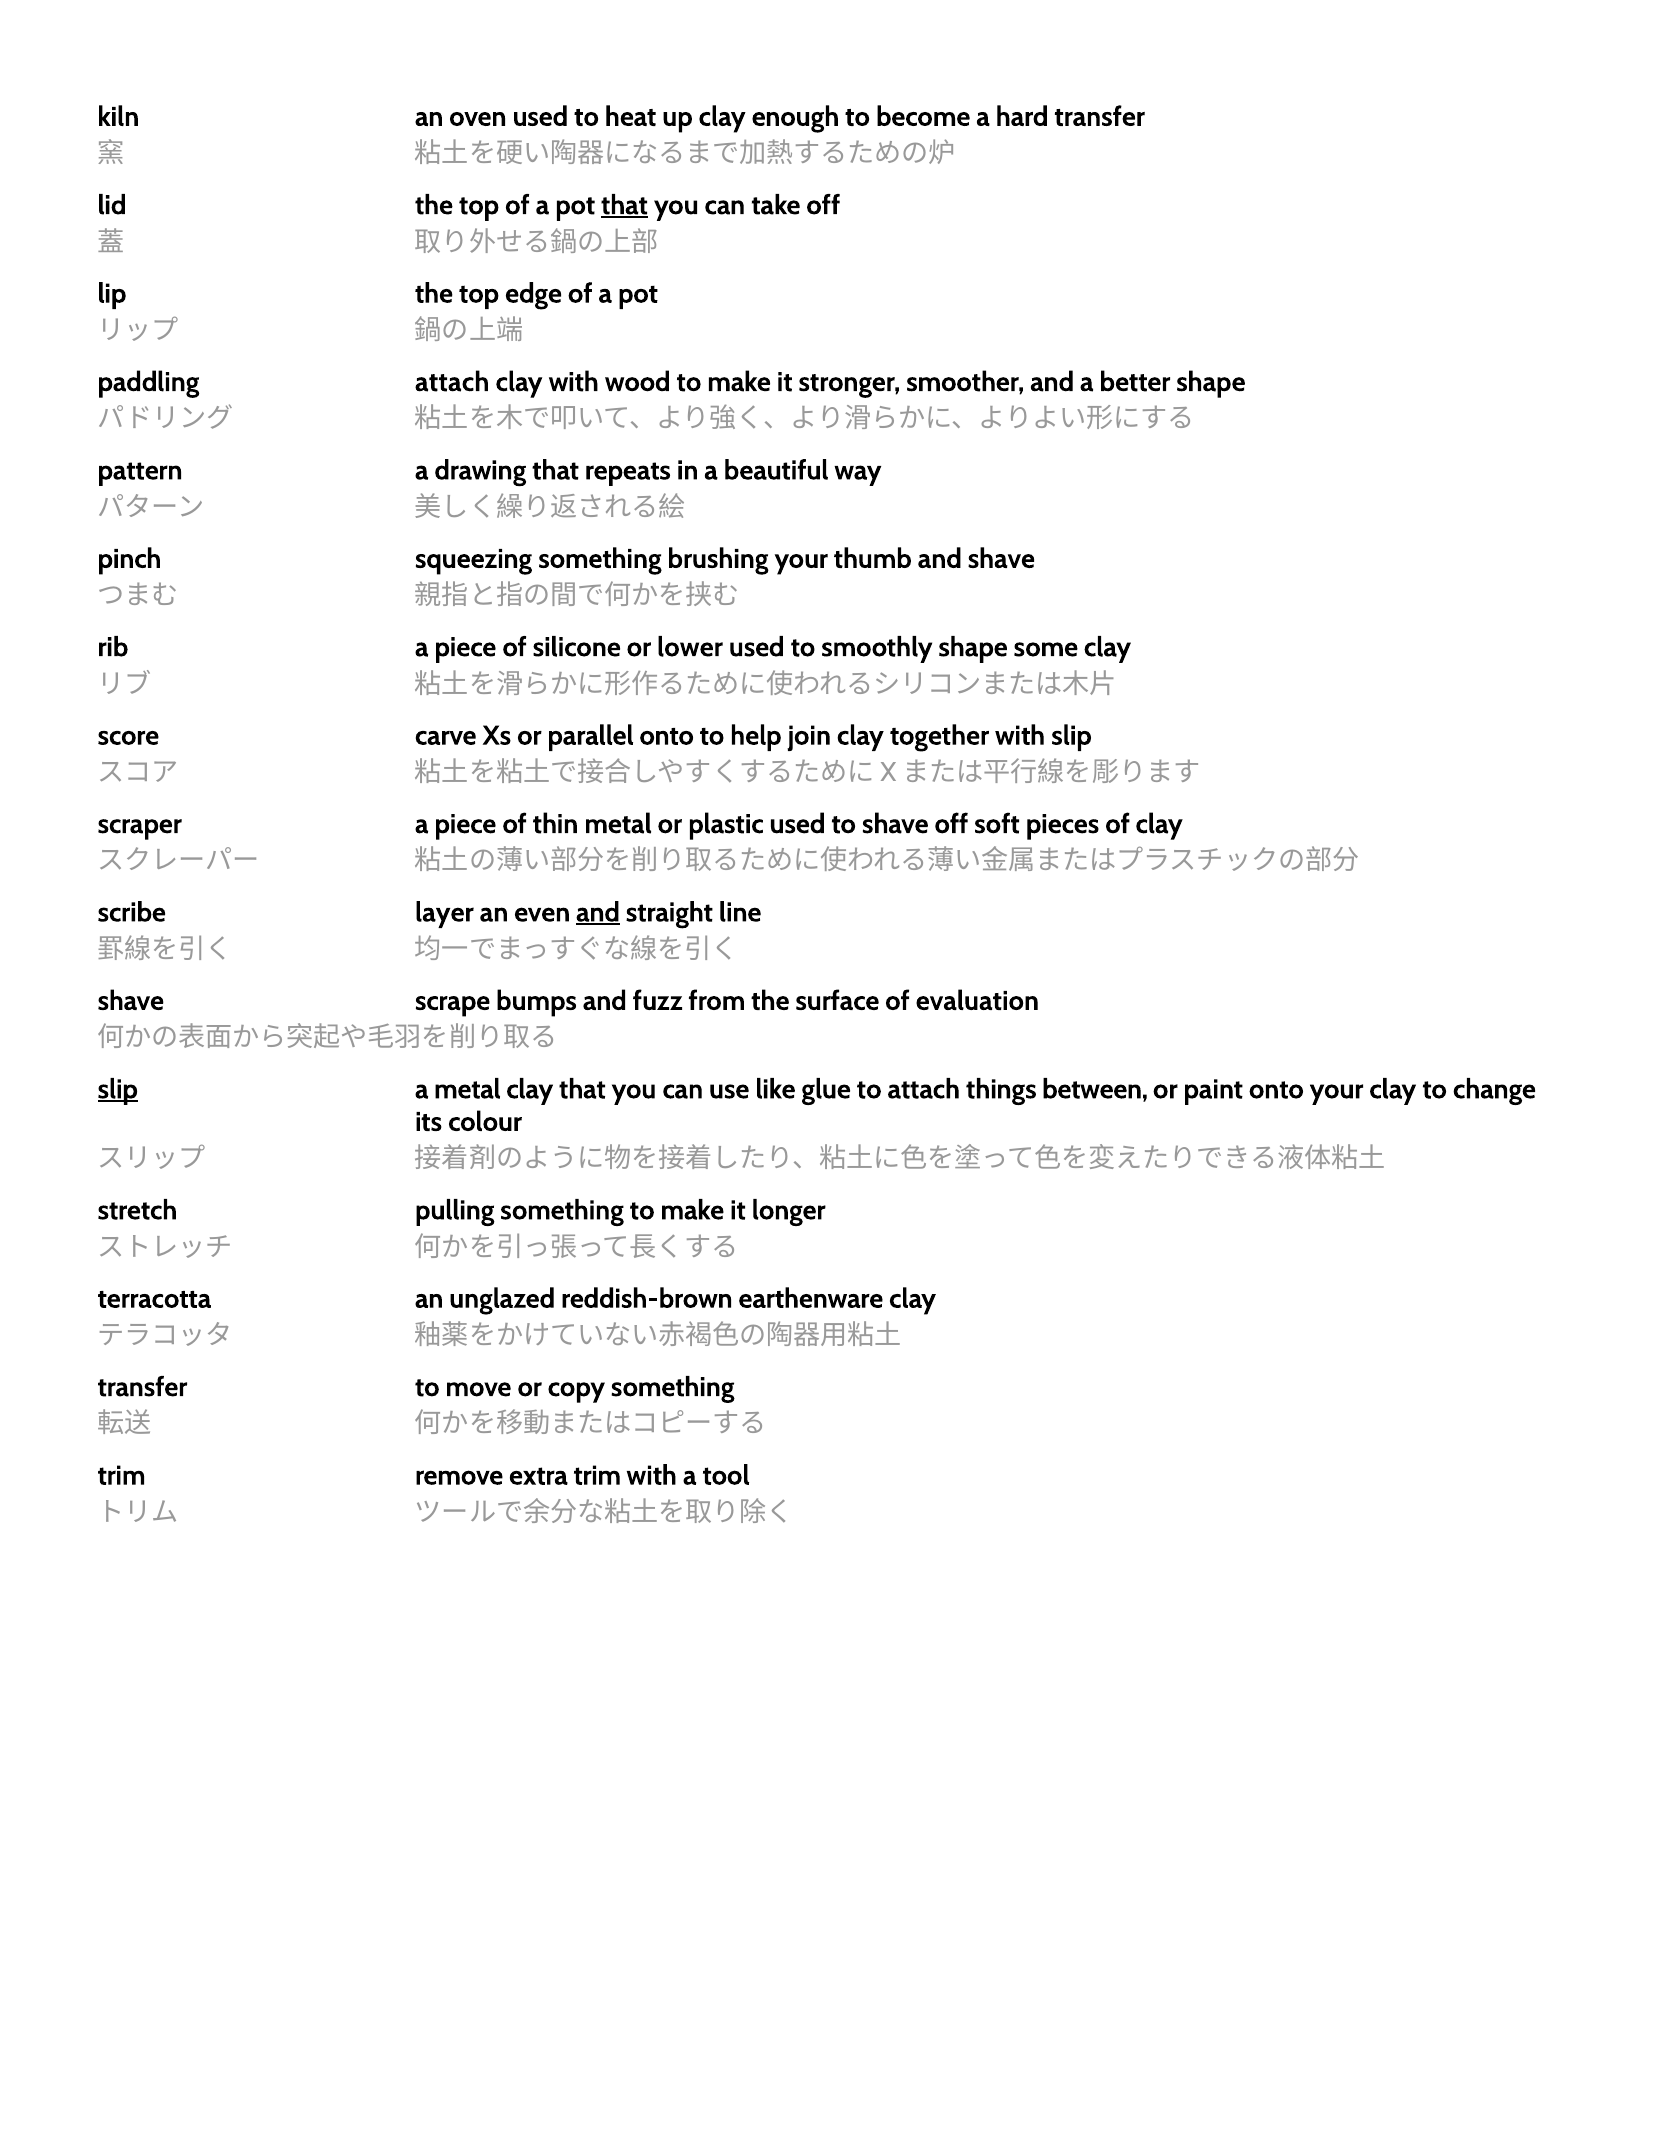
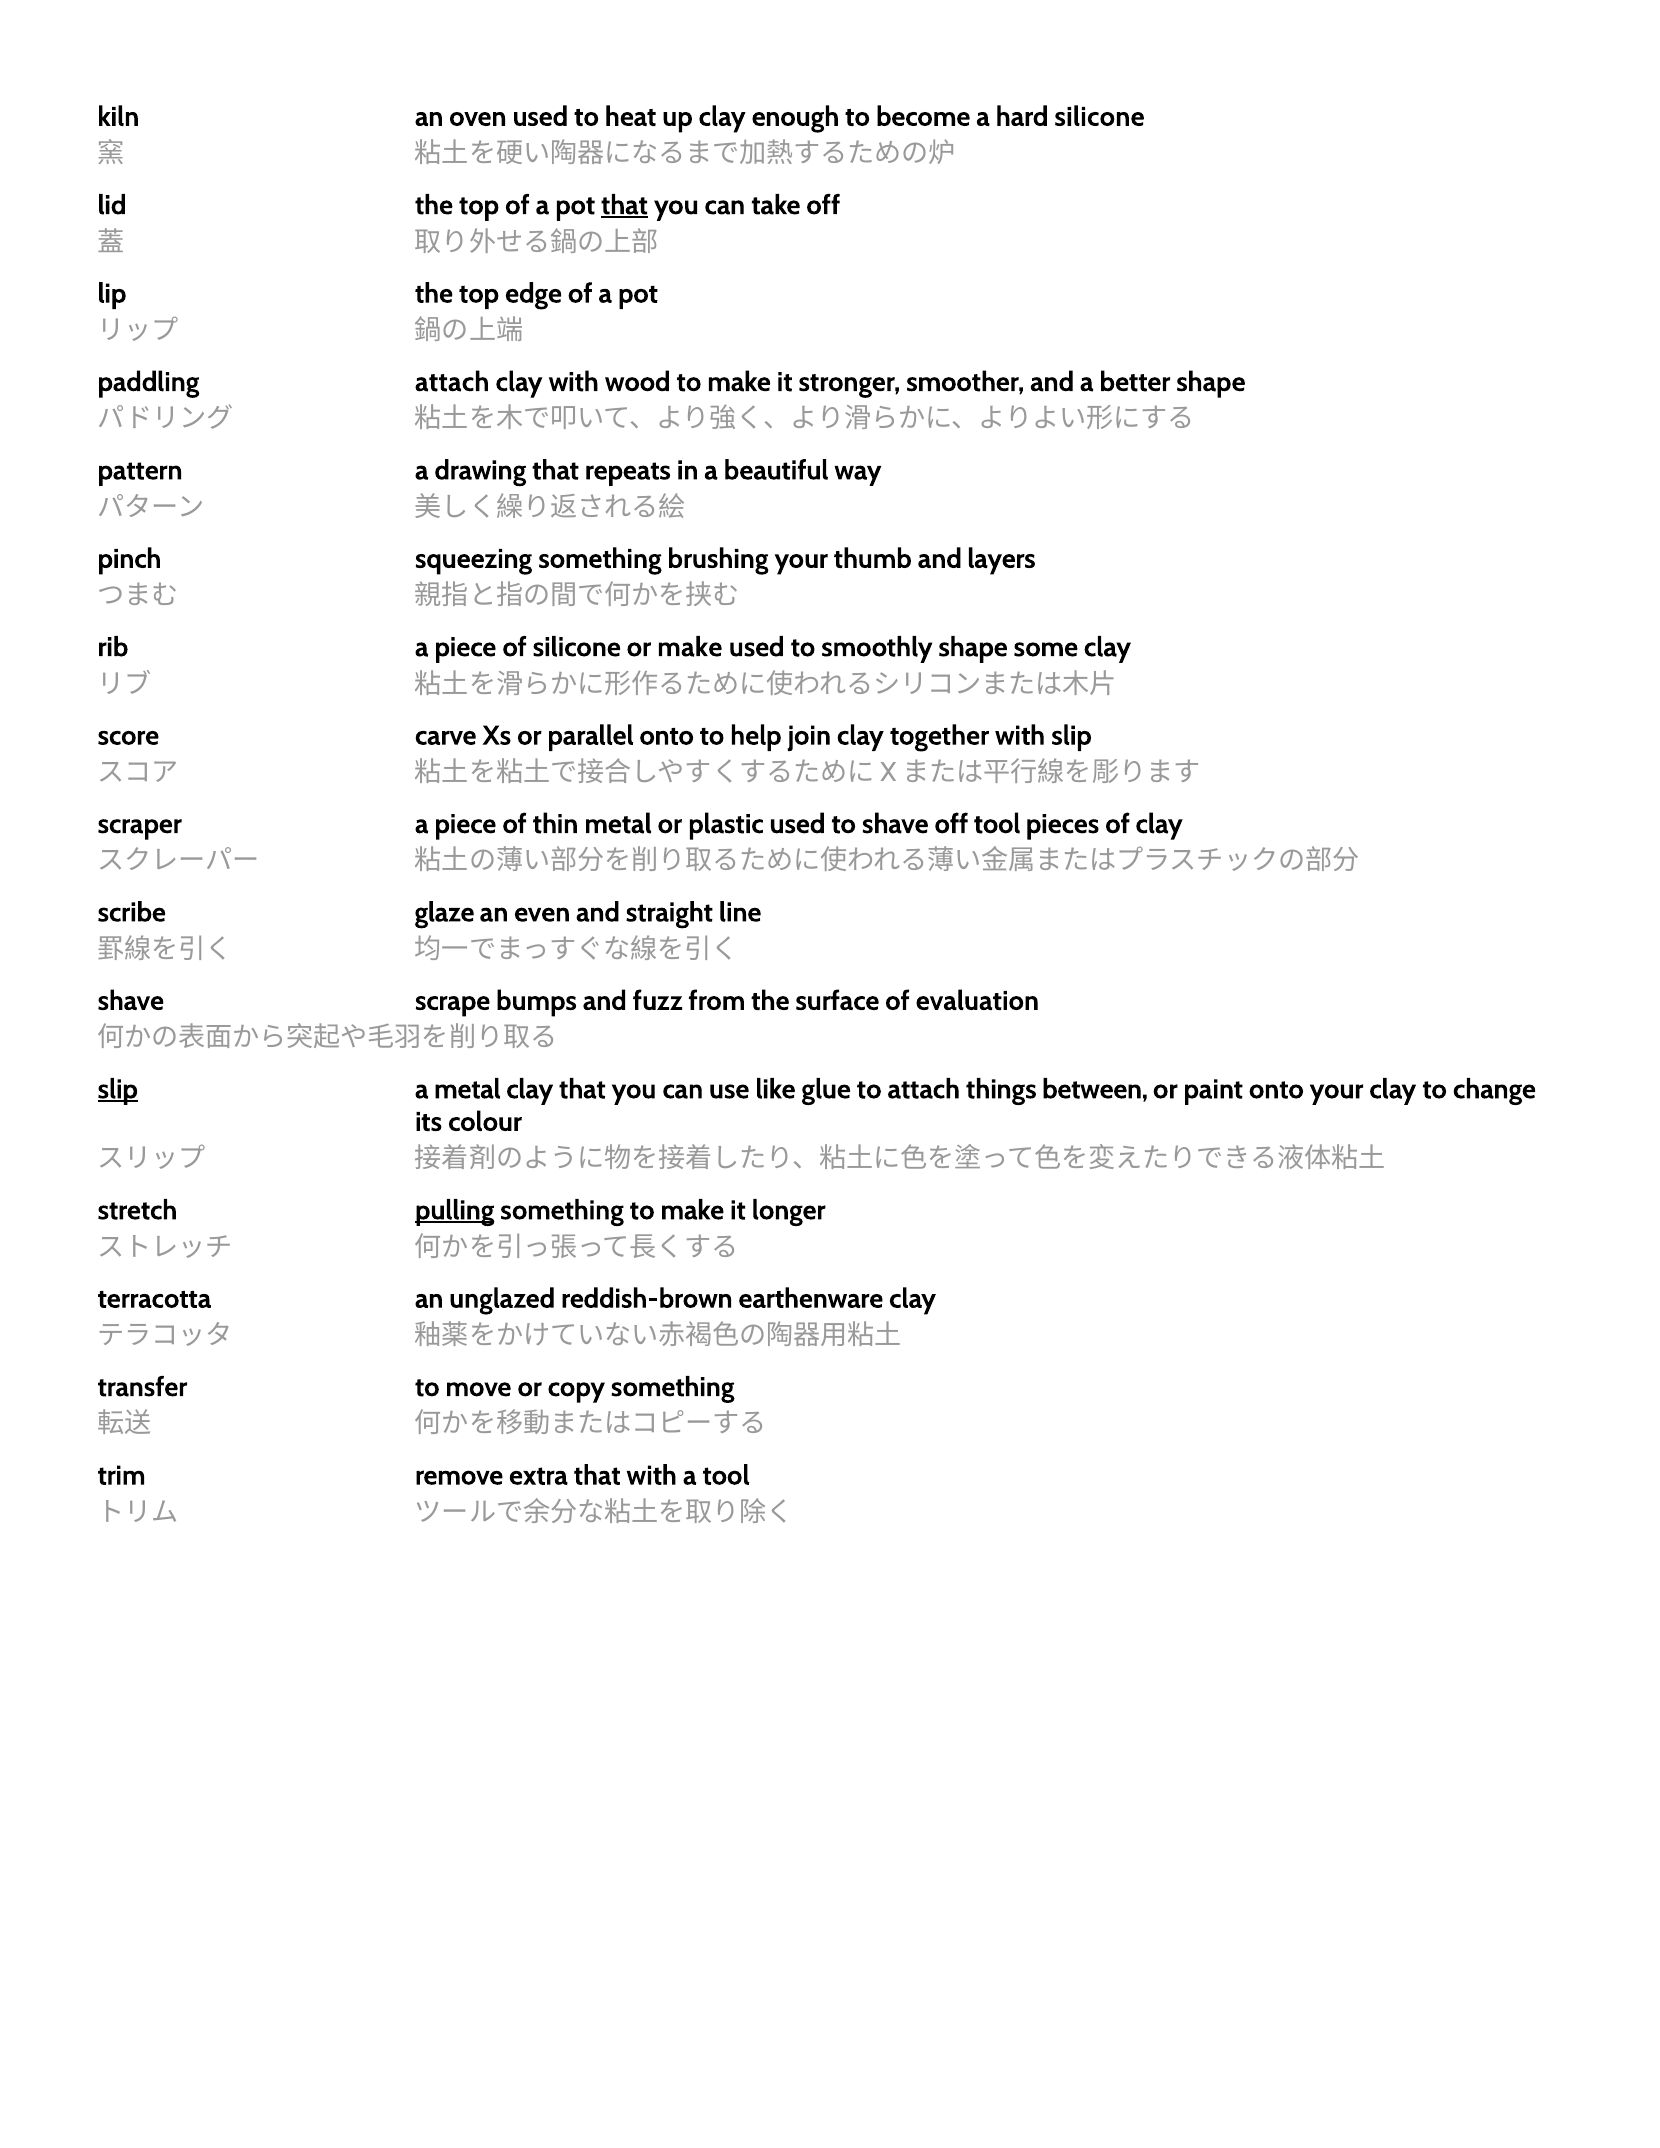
hard transfer: transfer -> silicone (1099, 117)
and shave: shave -> layers (1001, 559)
or lower: lower -> make (690, 647)
off soft: soft -> tool (997, 824)
layer: layer -> glaze (444, 913)
and underline: present -> none (598, 913)
pulling underline: none -> present (455, 1210)
extra trim: trim -> that (597, 1476)
